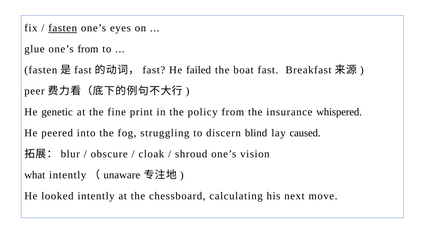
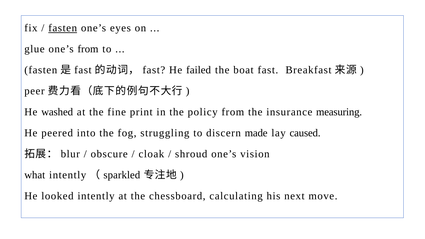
genetic: genetic -> washed (57, 112)
whispered: whispered -> measuring (339, 112)
blind: blind -> made (256, 133)
unaware: unaware -> sparkled (122, 175)
